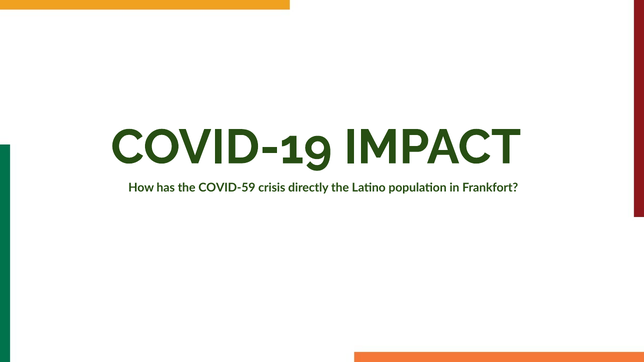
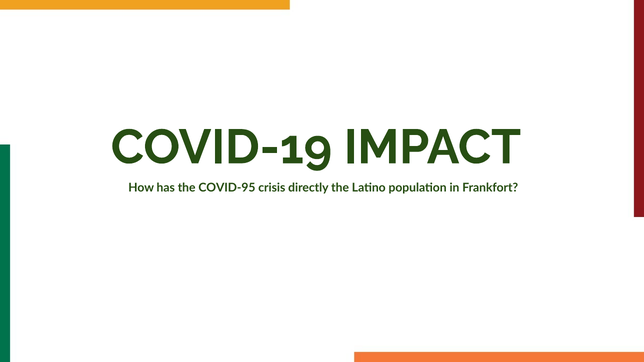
COVID-59: COVID-59 -> COVID-95 (227, 188)
